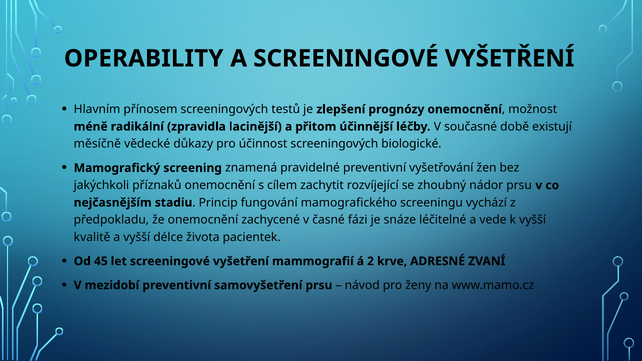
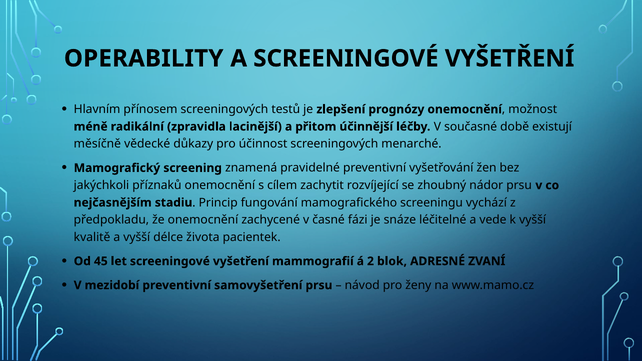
biologické: biologické -> menarché (411, 144)
krve: krve -> blok (392, 261)
